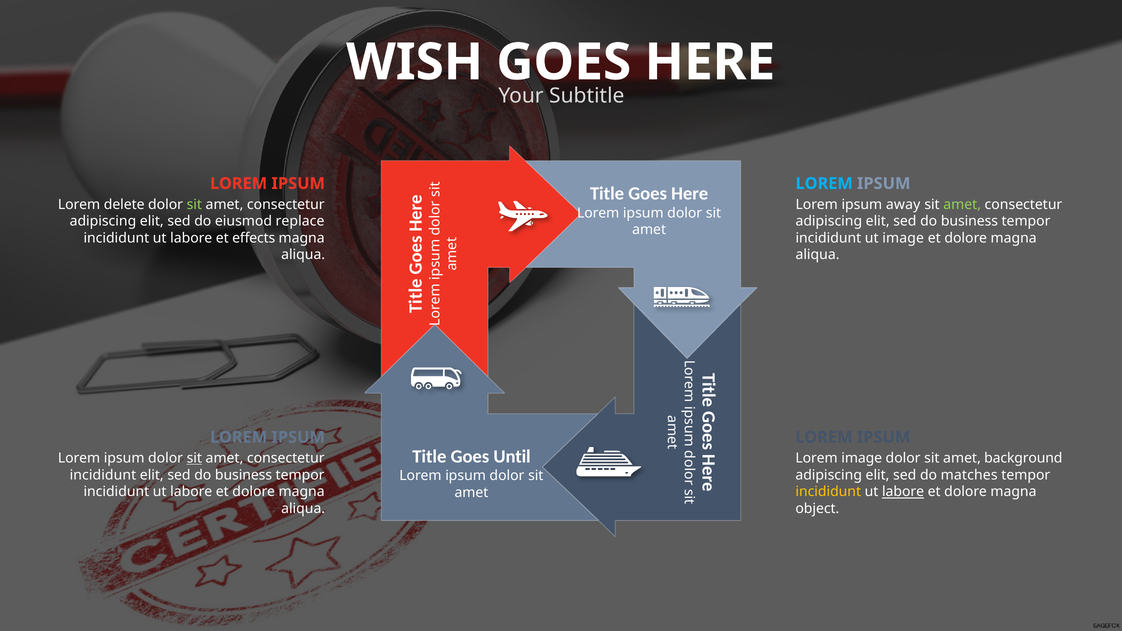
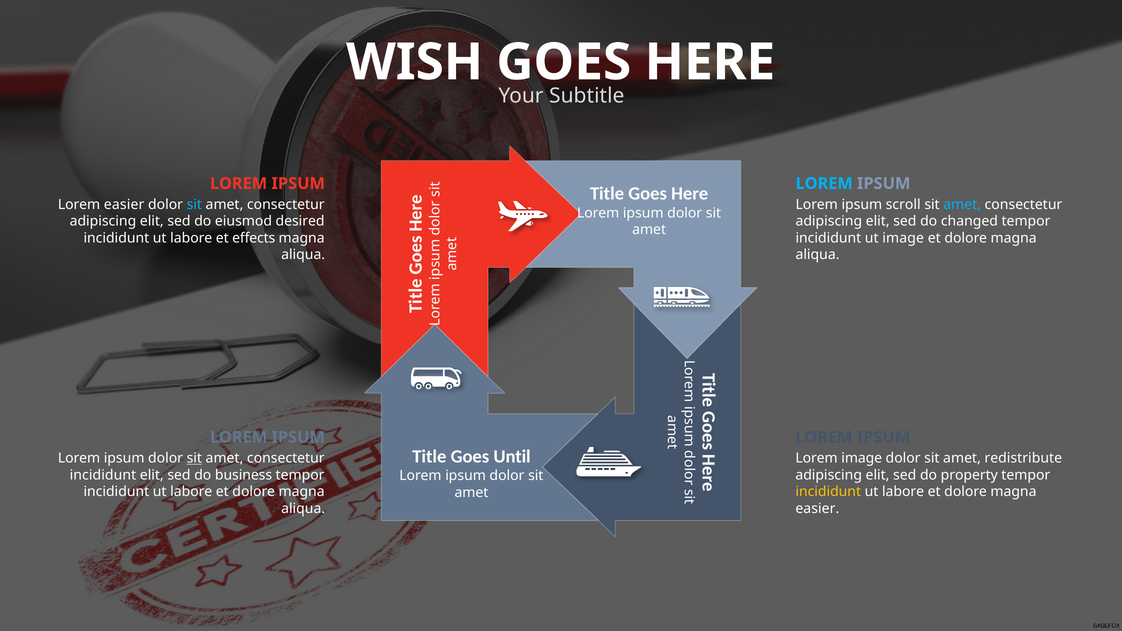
Lorem delete: delete -> easier (124, 204)
sit colour: light green -> light blue (194, 204)
away: away -> scroll (903, 204)
amet colour: light green -> light blue (962, 204)
replace: replace -> desired (300, 221)
business: business -> changed (969, 221)
background: background -> redistribute (1023, 458)
matches: matches -> property (969, 475)
labore underline: present -> none (903, 492)
object: object -> easier (817, 509)
